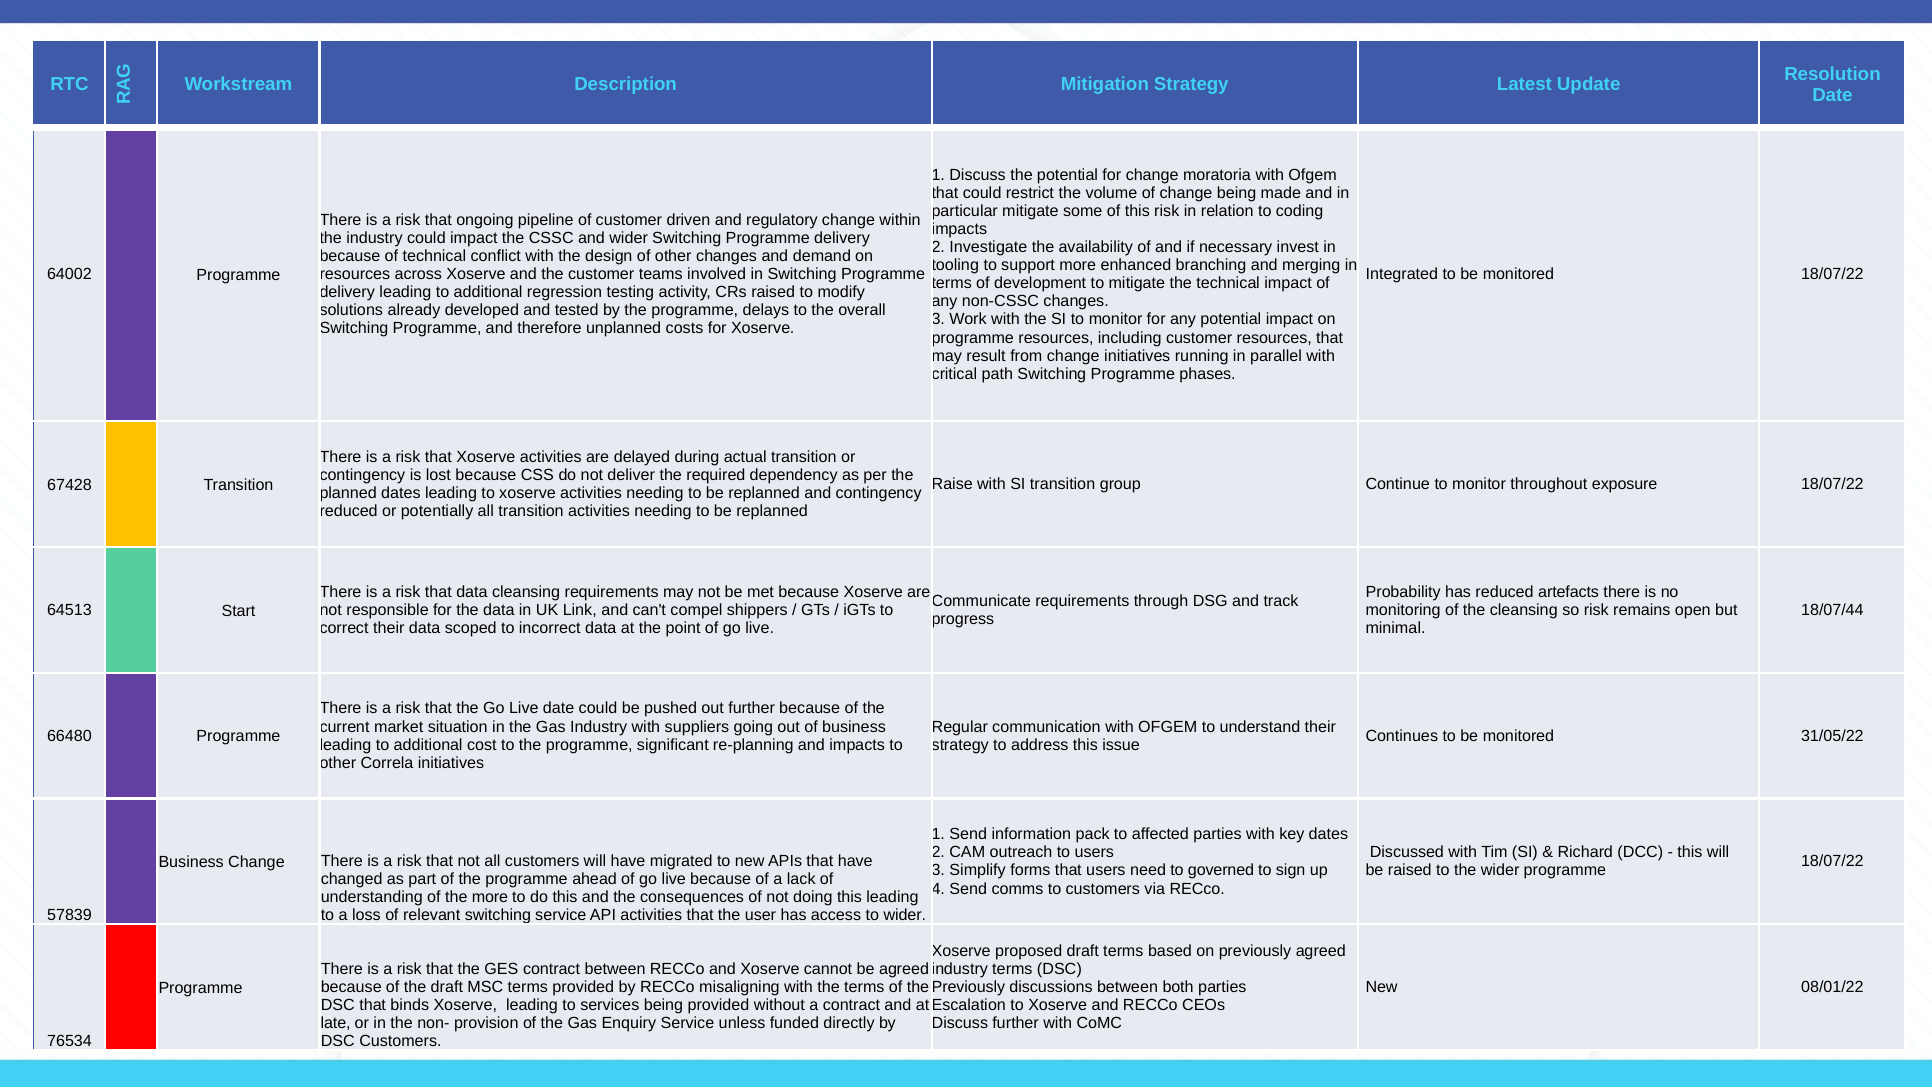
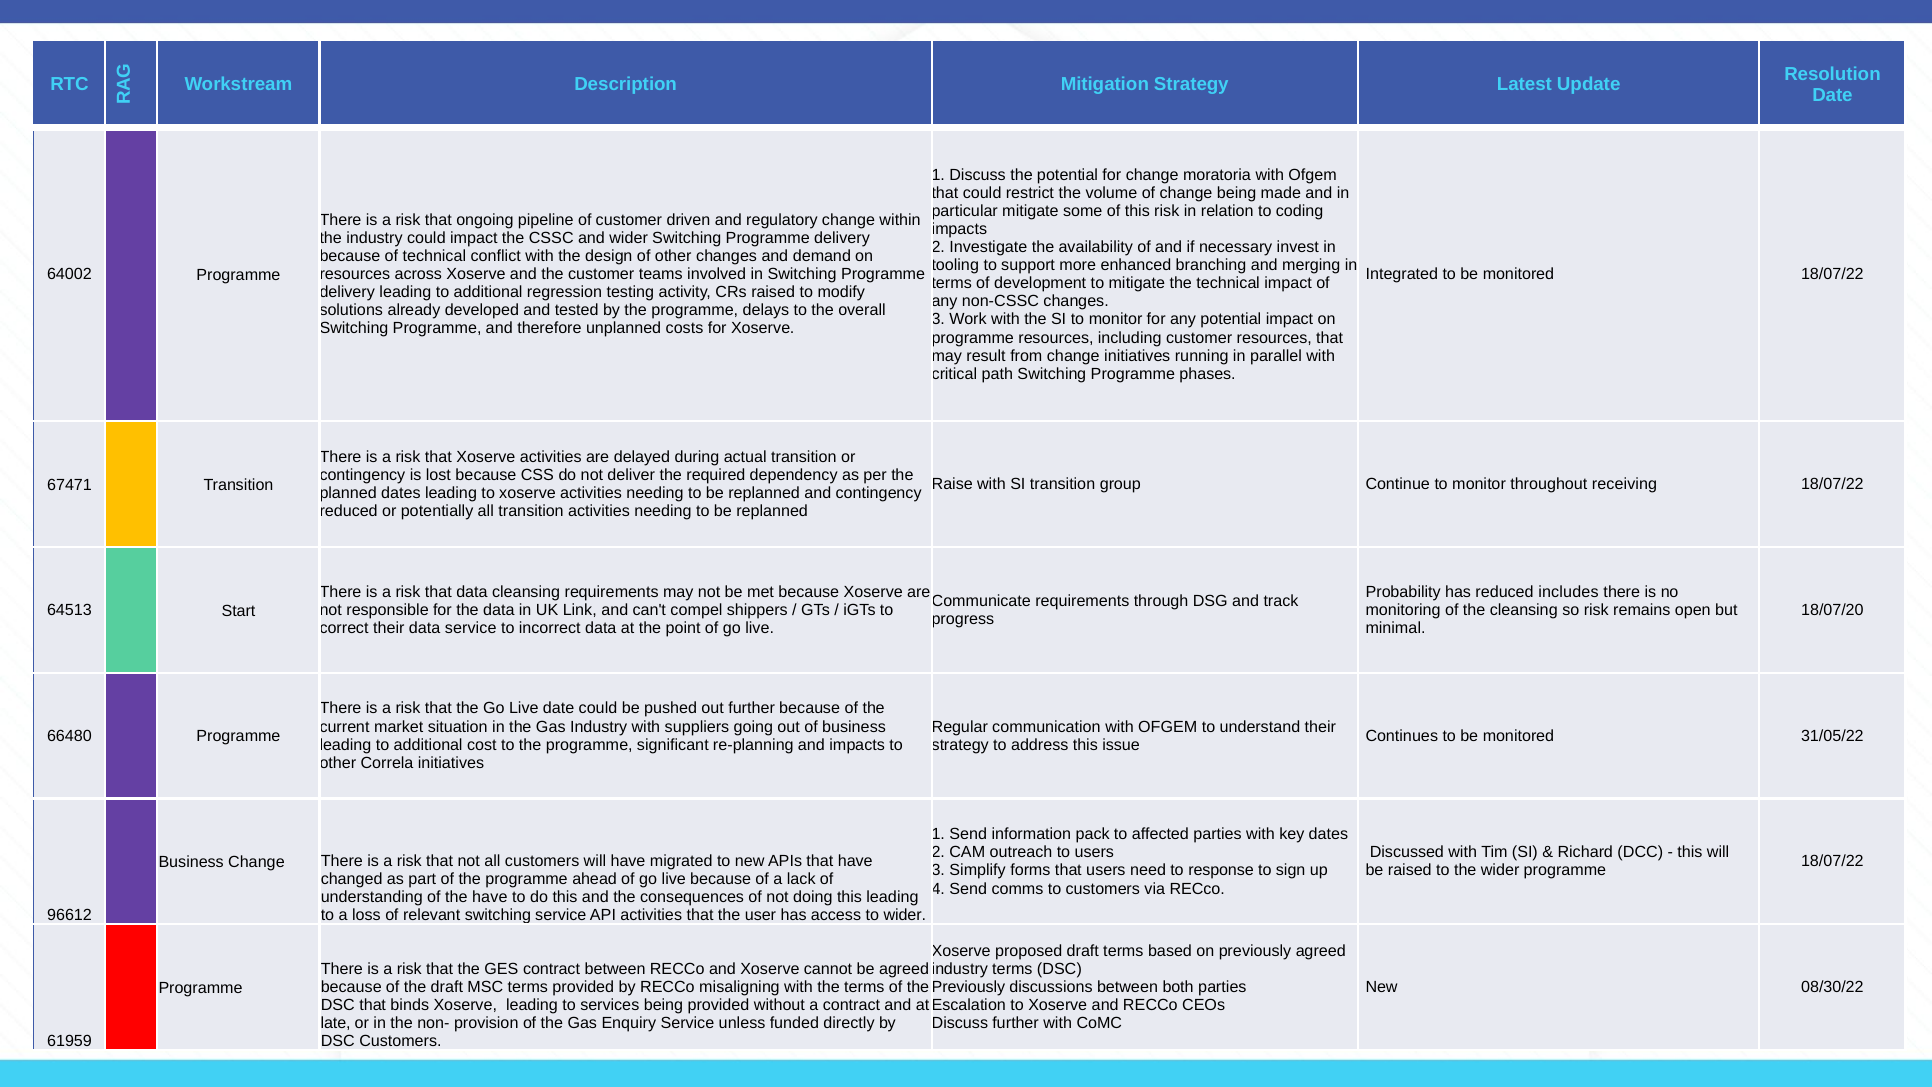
exposure: exposure -> receiving (1625, 484)
67428: 67428 -> 67471 (70, 485)
artefacts: artefacts -> includes (1568, 592)
18/07/44: 18/07/44 -> 18/07/20 (1832, 610)
data scoped: scoped -> service (471, 628)
governed: governed -> response (1221, 870)
the more: more -> have (490, 897)
57839: 57839 -> 96612 (70, 915)
08/01/22: 08/01/22 -> 08/30/22 (1832, 987)
76534: 76534 -> 61959 (70, 1041)
